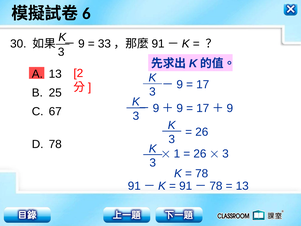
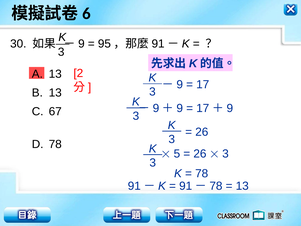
33: 33 -> 95 (104, 44)
25: 25 -> 13 (55, 93)
1: 1 -> 5 (177, 154)
